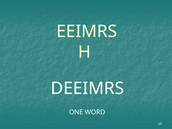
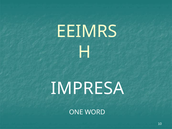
DEEIMRS: DEEIMRS -> IMPRESA (87, 88)
